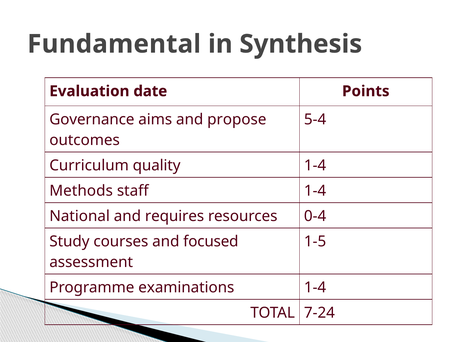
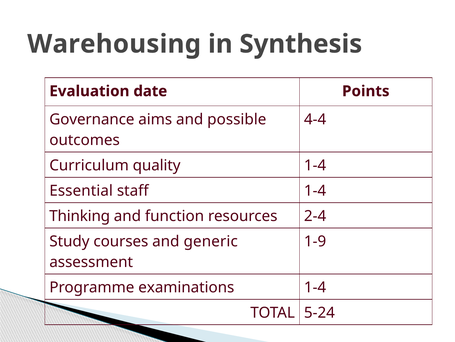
Fundamental: Fundamental -> Warehousing (114, 44)
propose: propose -> possible (237, 119)
5-4: 5-4 -> 4-4 (315, 119)
Methods: Methods -> Essential (81, 190)
National: National -> Thinking (80, 216)
requires: requires -> function (175, 216)
0-4: 0-4 -> 2-4 (315, 216)
focused: focused -> generic (211, 241)
1-5: 1-5 -> 1-9 (315, 241)
7-24: 7-24 -> 5-24 (319, 312)
